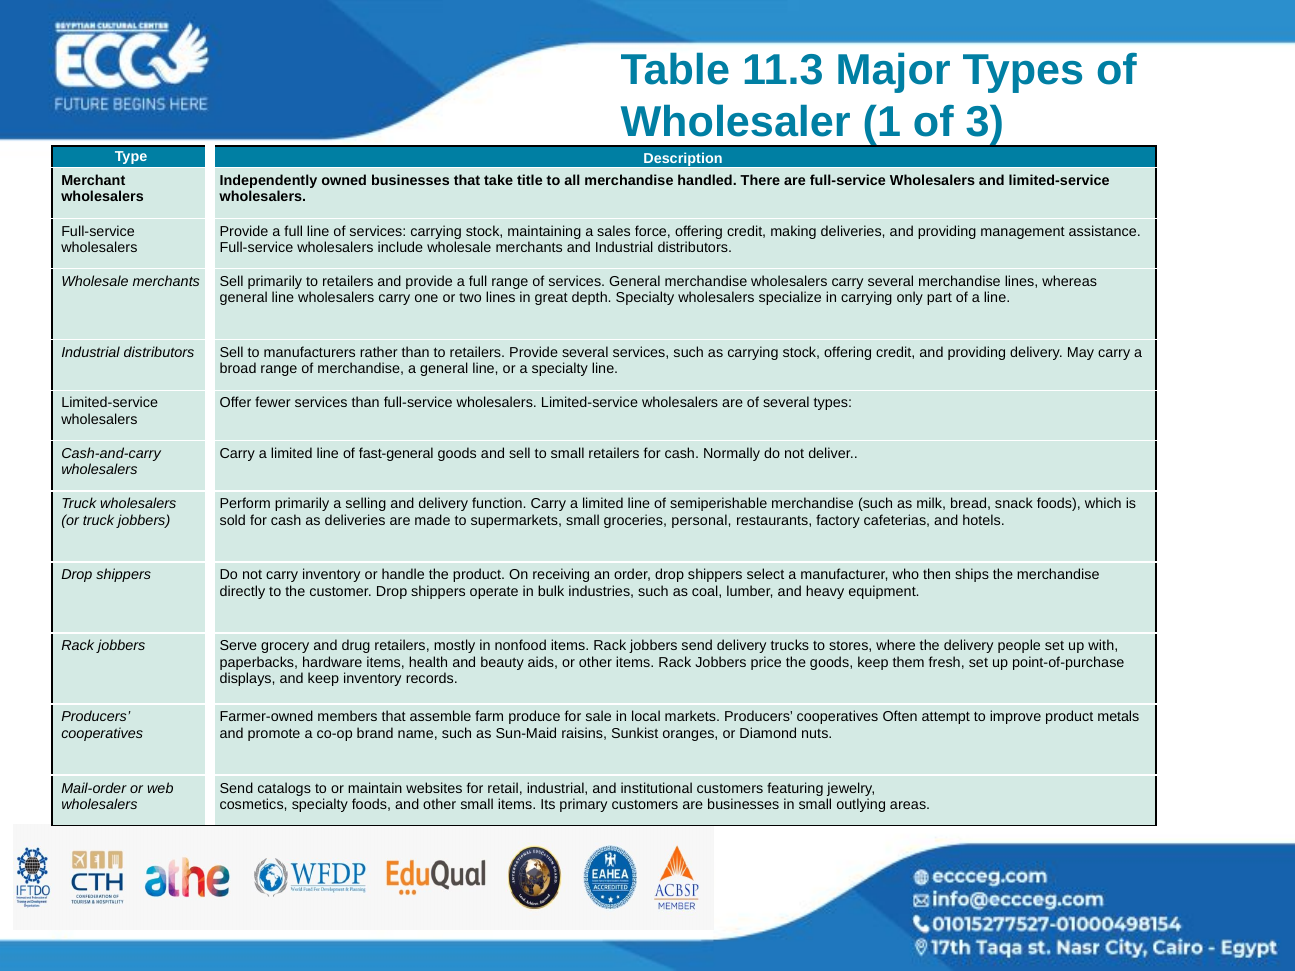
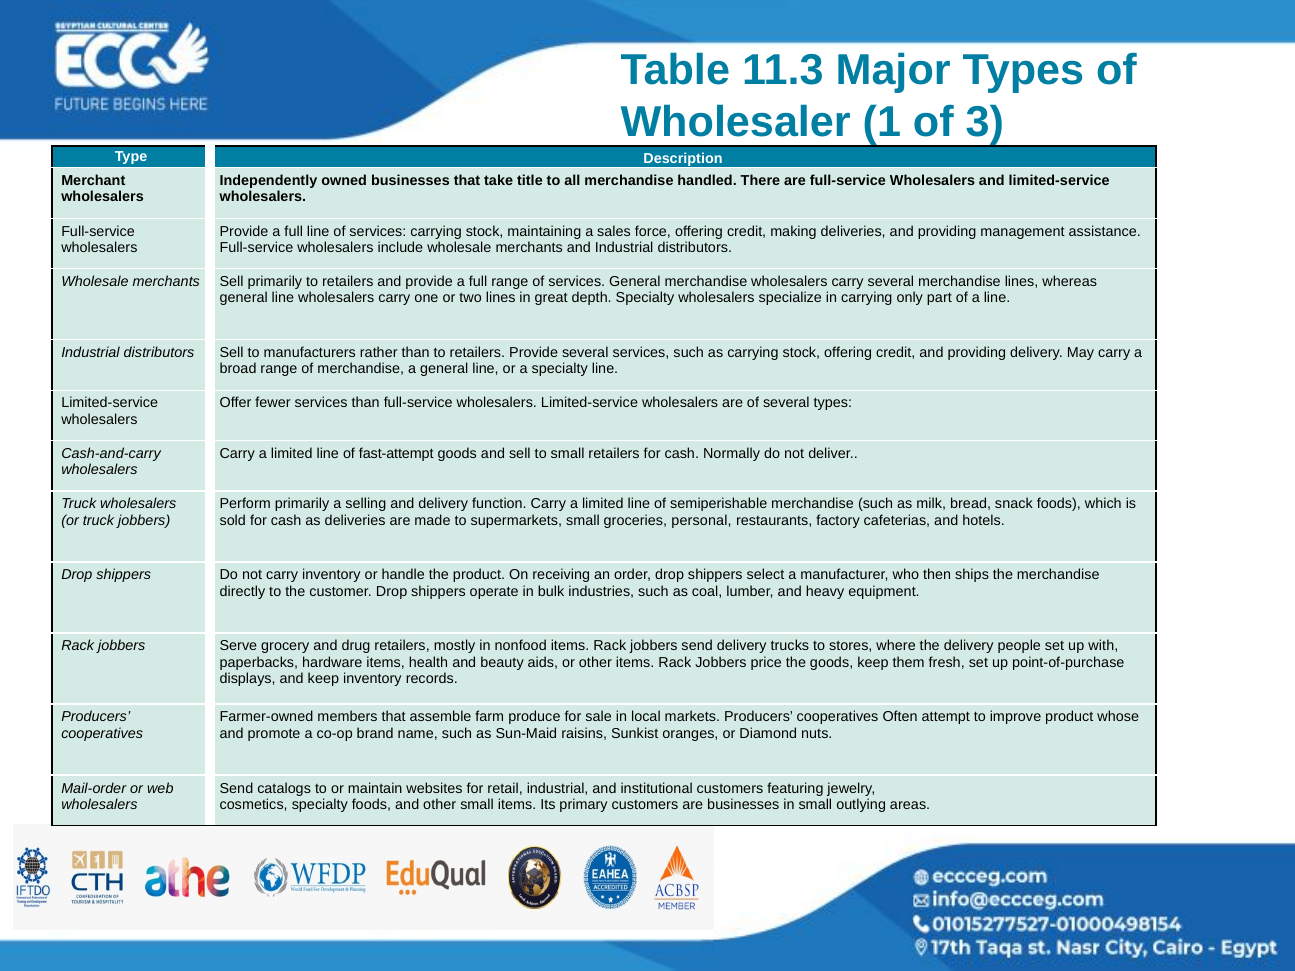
fast-general: fast-general -> fast-attempt (396, 454)
metals: metals -> whose (1118, 717)
